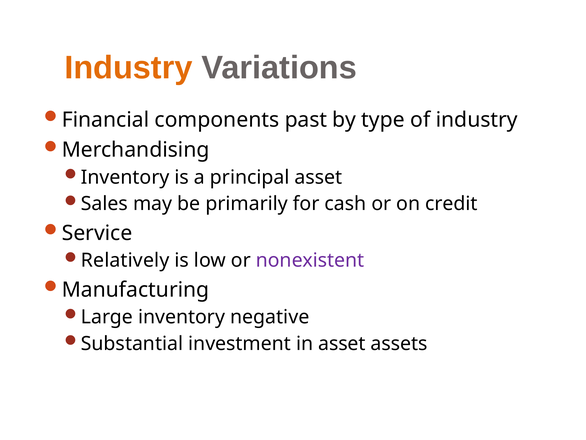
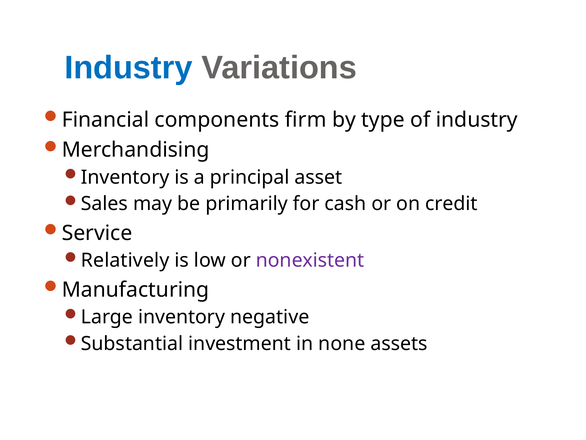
Industry colour: orange -> blue (128, 68)
past: past -> firm (306, 120)
in asset: asset -> none (342, 343)
